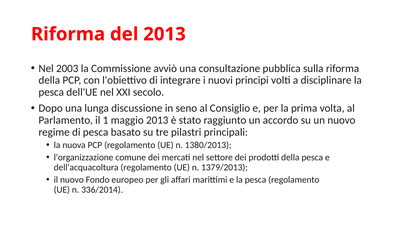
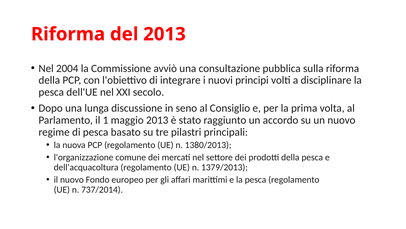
2003: 2003 -> 2004 (67, 68)
336/2014: 336/2014 -> 737/2014 (102, 189)
